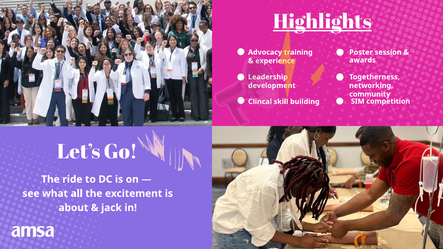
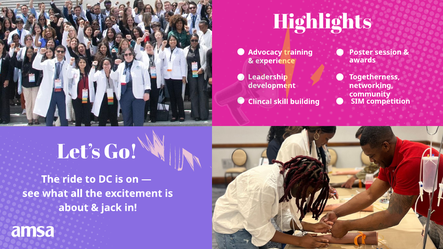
Highlights underline: present -> none (322, 22)
